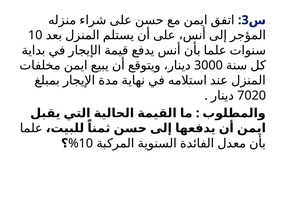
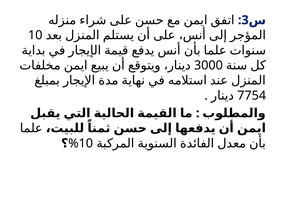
7020: 7020 -> 7754 (252, 96)
